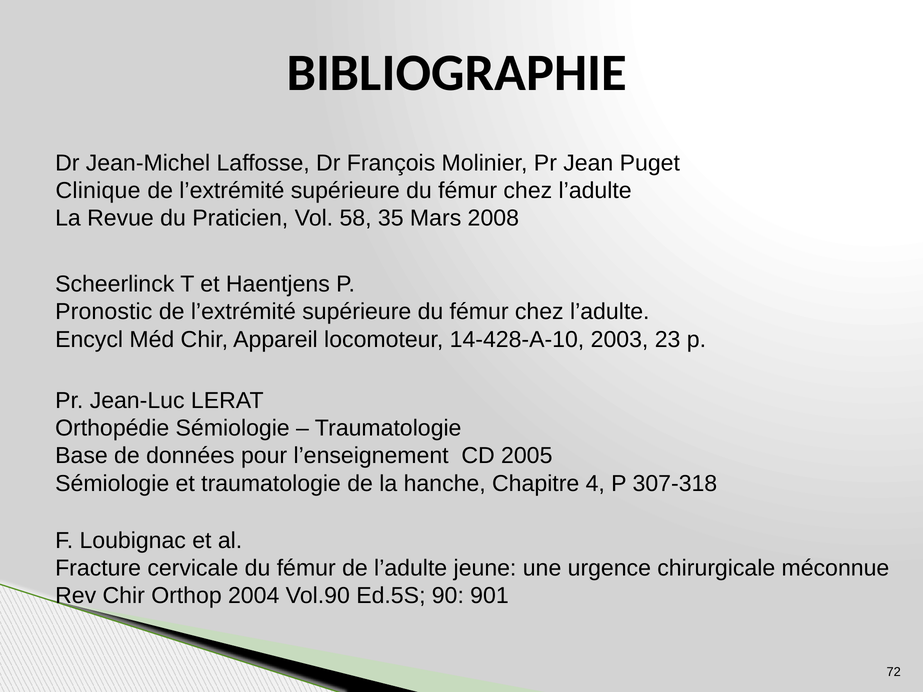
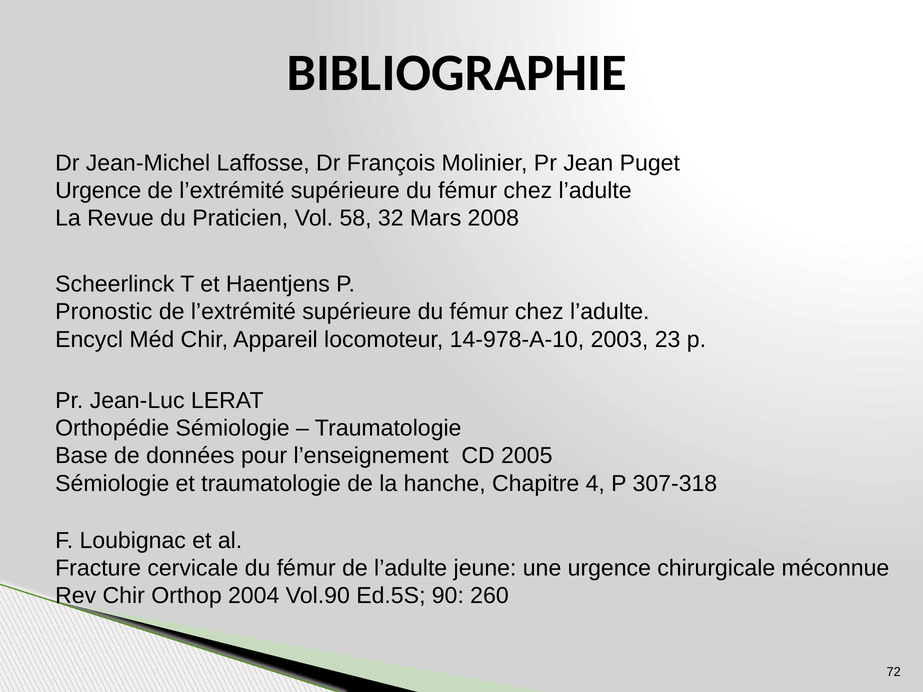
Clinique: Clinique -> Urgence (98, 191)
35: 35 -> 32 (391, 218)
14-428-A-10: 14-428-A-10 -> 14-978-A-10 (517, 340)
901: 901 -> 260 (489, 596)
